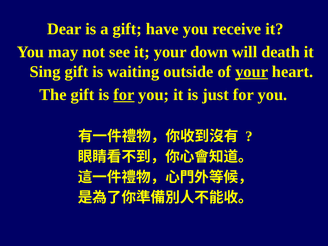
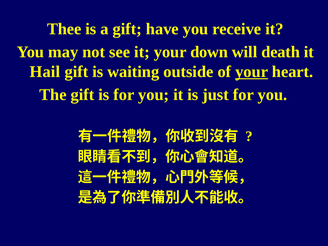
Dear: Dear -> Thee (64, 29)
Sing: Sing -> Hail (45, 72)
for underline: present -> none (124, 95)
